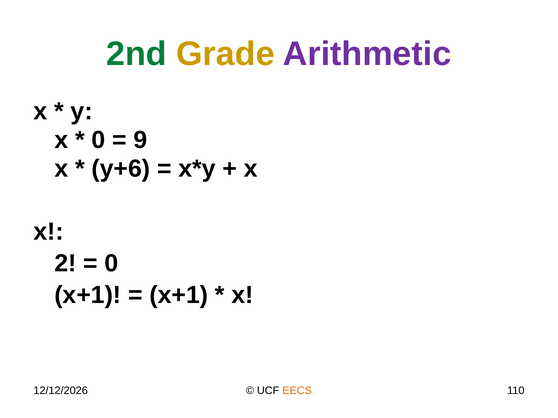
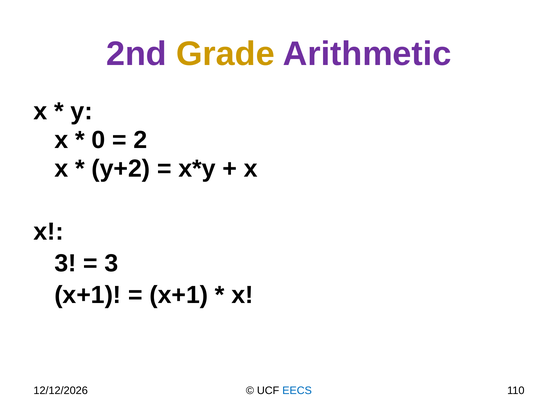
2nd colour: green -> purple (136, 54)
9: 9 -> 2 (141, 140)
y+6: y+6 -> y+2 (121, 169)
2: 2 -> 3 (65, 264)
0: 0 -> 3 (112, 264)
EECS colour: orange -> blue (297, 391)
